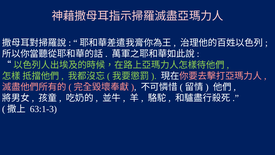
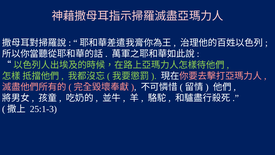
63:1-3: 63:1-3 -> 25:1-3 (43, 109)
